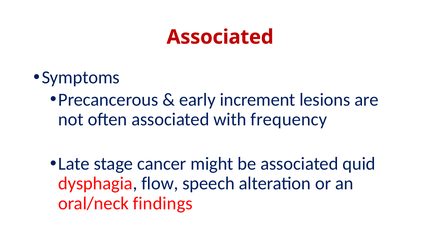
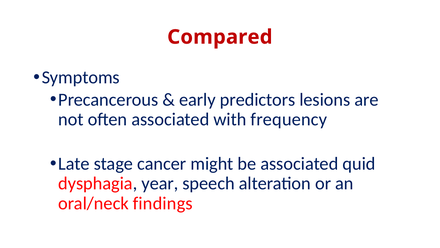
Associated: Associated -> Compared (220, 37)
increment: increment -> predictors (258, 99)
flow: flow -> year (160, 183)
